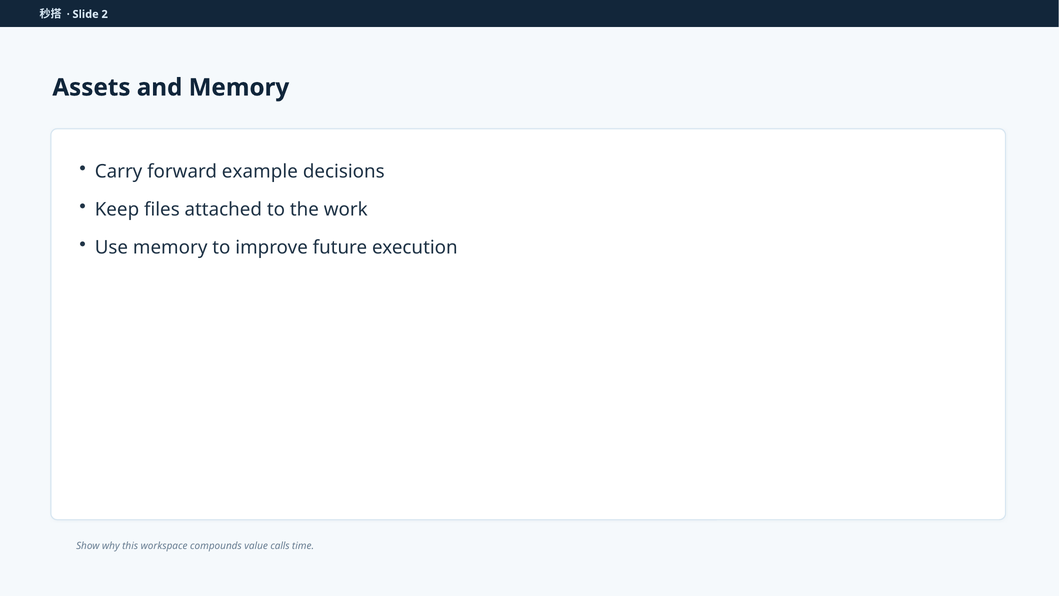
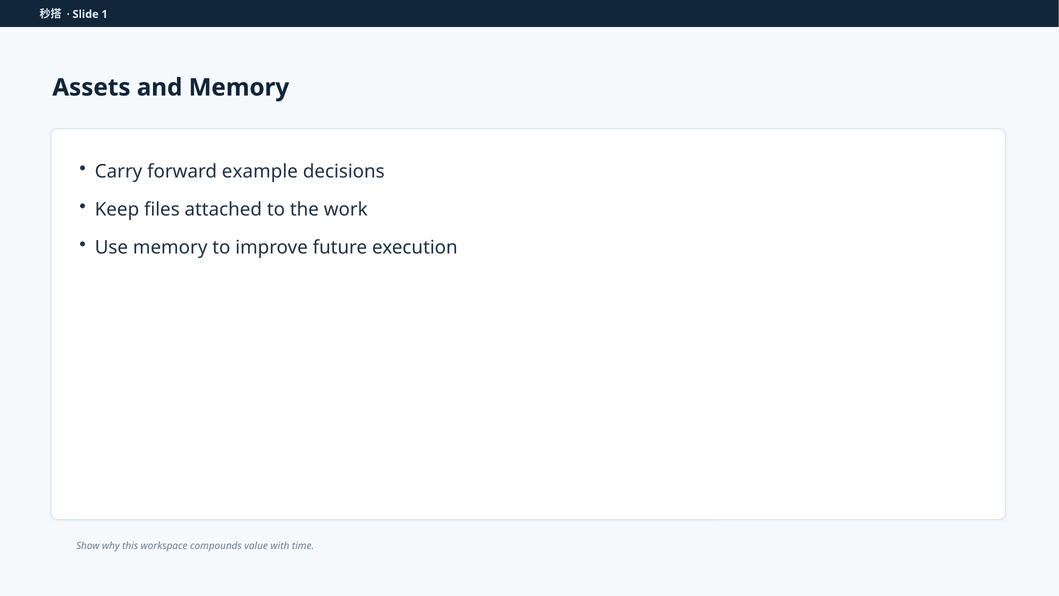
2: 2 -> 1 (105, 14)
calls: calls -> with (280, 546)
